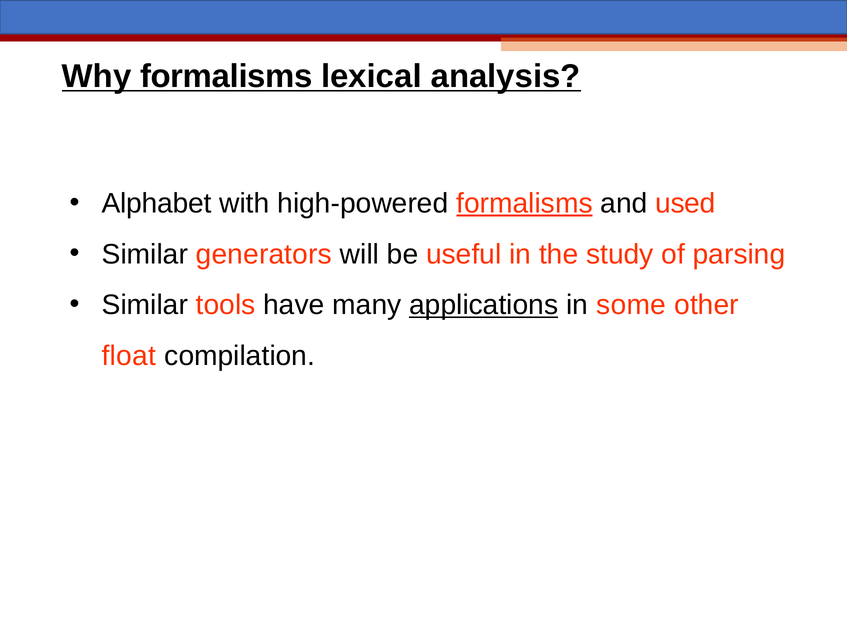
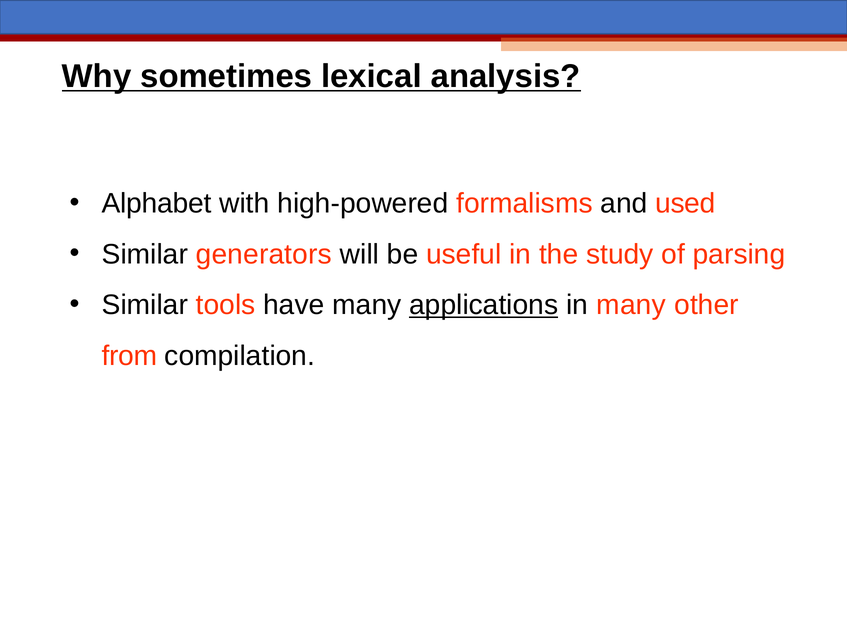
Why formalisms: formalisms -> sometimes (226, 76)
formalisms underline: present -> none (525, 203)
in some: some -> many (631, 305)
float: float -> from (129, 356)
